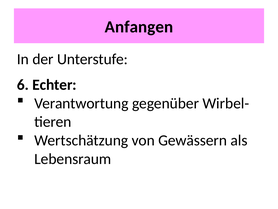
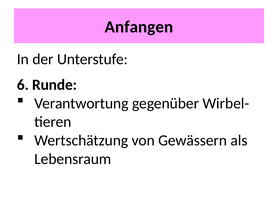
Echter: Echter -> Runde (54, 85)
